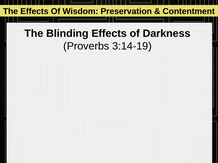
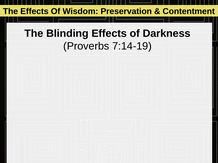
3:14-19: 3:14-19 -> 7:14-19 (132, 46)
